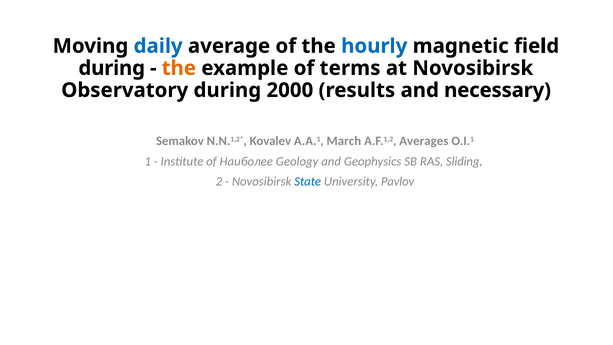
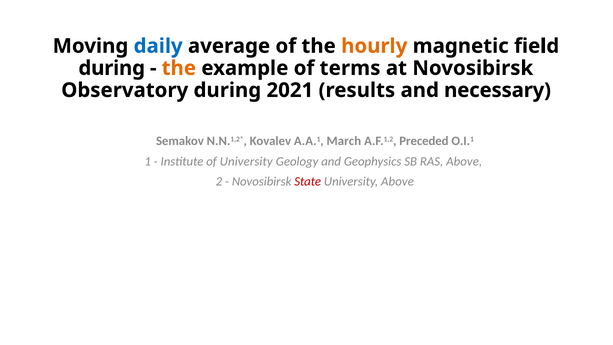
hourly colour: blue -> orange (374, 46)
2000: 2000 -> 2021 (290, 90)
Averages: Averages -> Preceded (424, 141)
of Наиболее: Наиболее -> University (246, 161)
RAS Sliding: Sliding -> Above (464, 161)
State colour: blue -> red (308, 182)
University Pavlov: Pavlov -> Above (397, 182)
